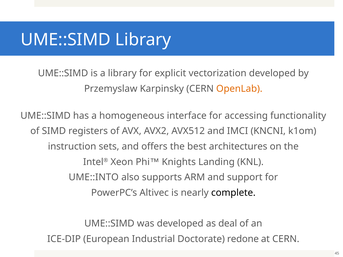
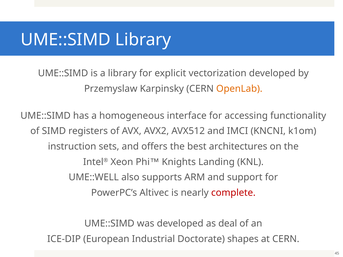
UME::INTO: UME::INTO -> UME::WELL (94, 177)
complete colour: black -> red (233, 193)
redone: redone -> shapes (243, 239)
